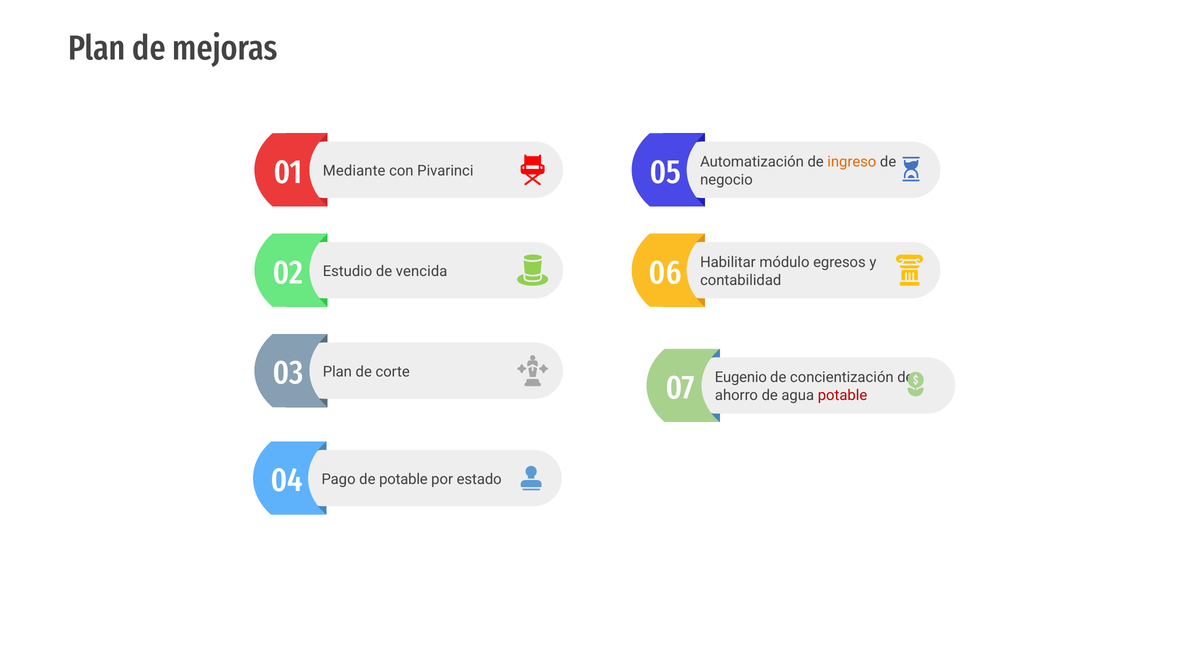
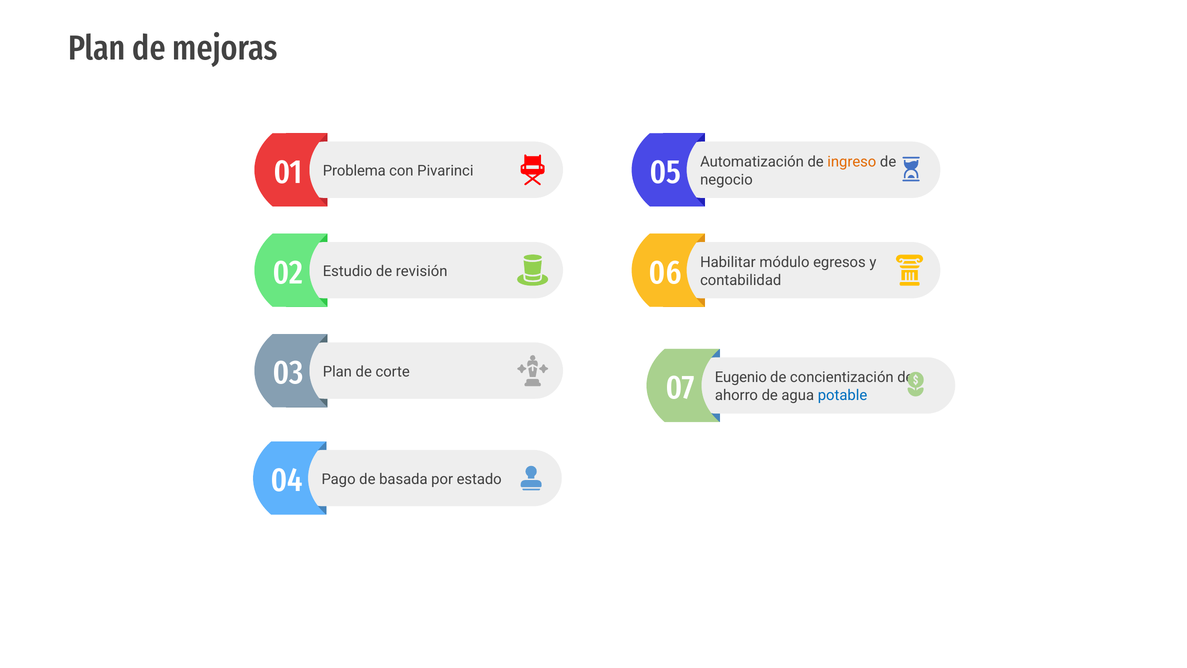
Mediante: Mediante -> Problema (354, 171)
vencida: vencida -> revisión (422, 271)
potable colour: red -> blue (843, 395)
de potable: potable -> basada (403, 479)
